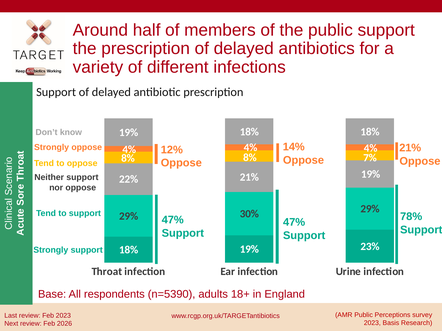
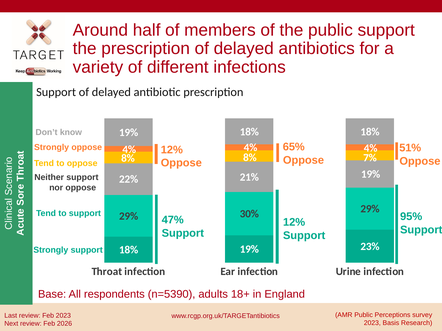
14%: 14% -> 65% (294, 147)
21%: 21% -> 51% (410, 148)
78%: 78% -> 95% (411, 217)
47%: 47% -> 12% (294, 223)
